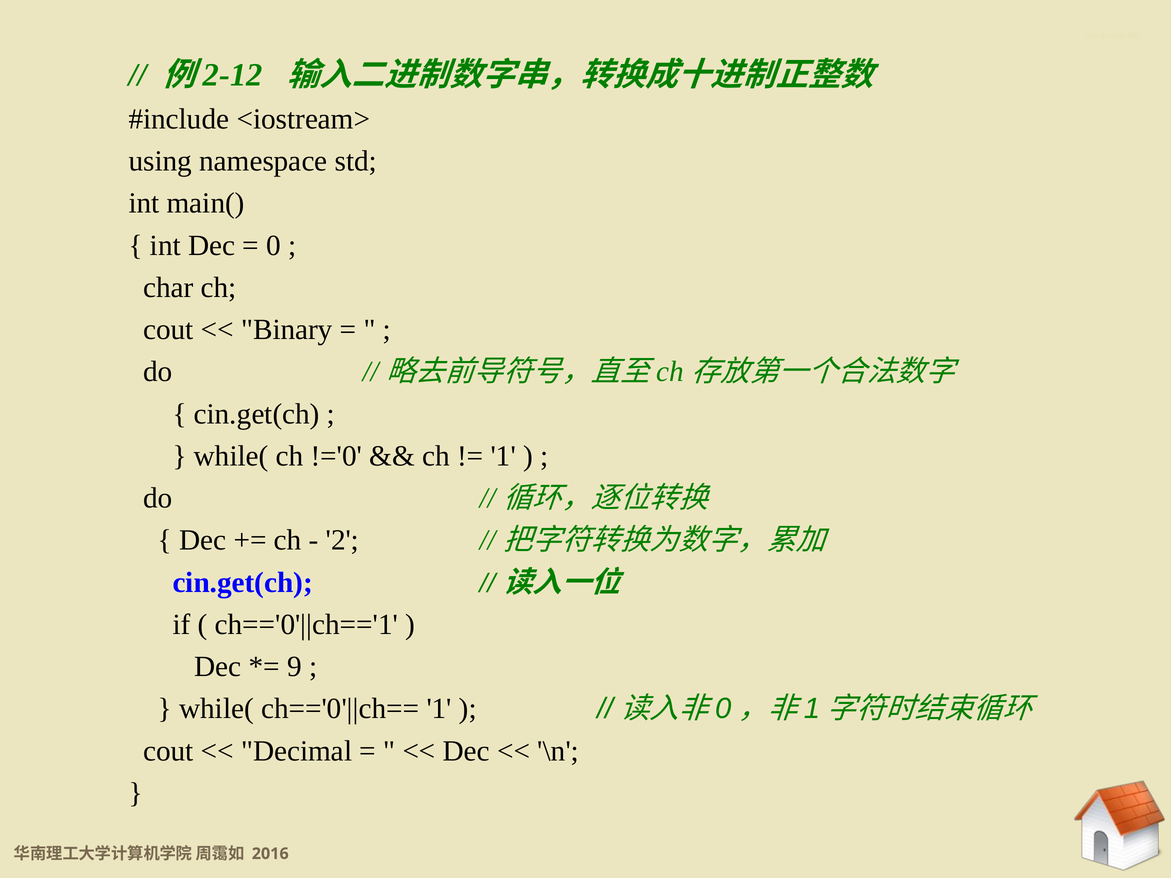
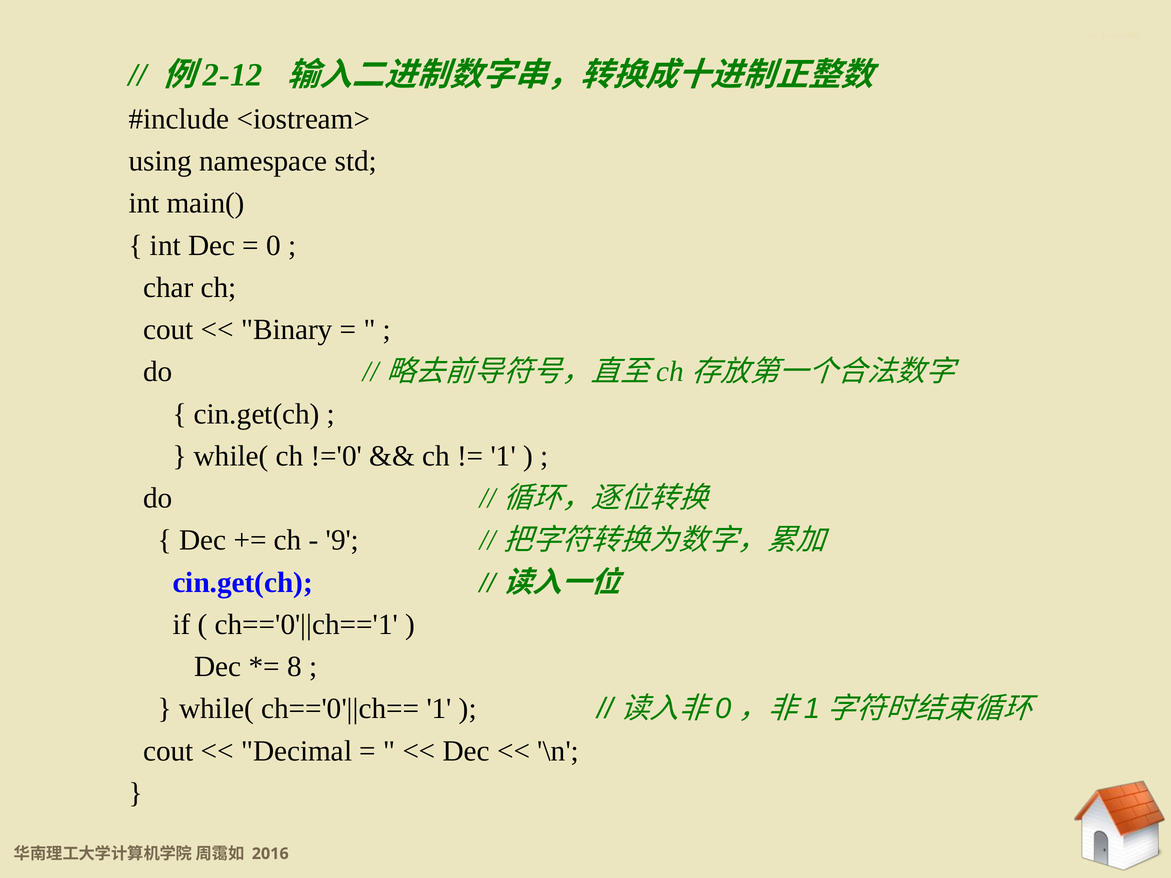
2: 2 -> 9 (342, 540)
9: 9 -> 8 (295, 667)
